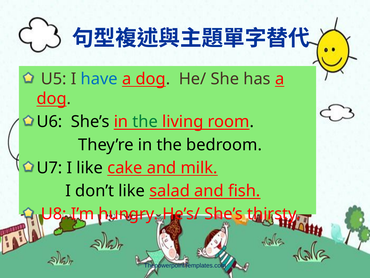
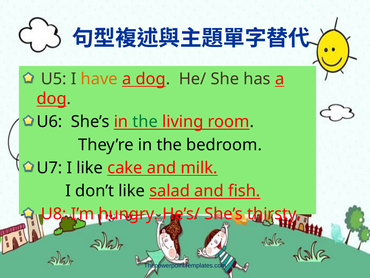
have colour: blue -> orange (99, 79)
